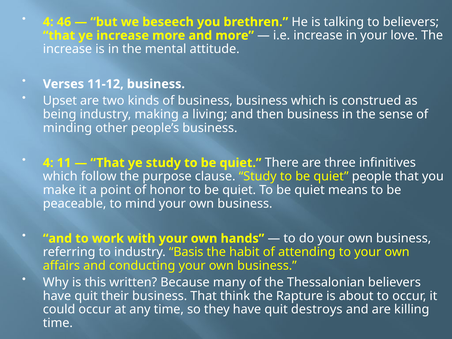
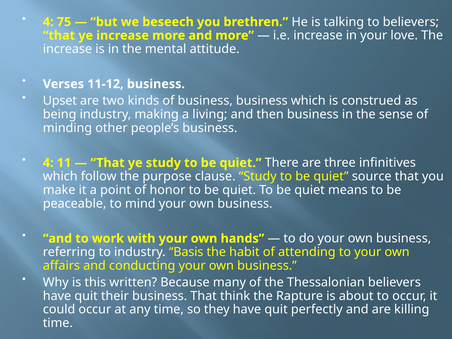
46: 46 -> 75 (64, 22)
people: people -> source (372, 176)
destroys: destroys -> perfectly (317, 309)
